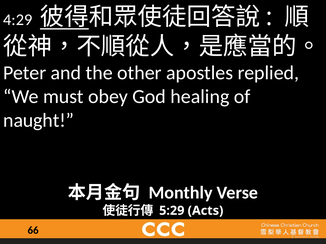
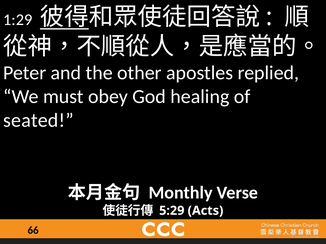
4:29: 4:29 -> 1:29 (18, 20)
naught: naught -> seated (38, 121)
